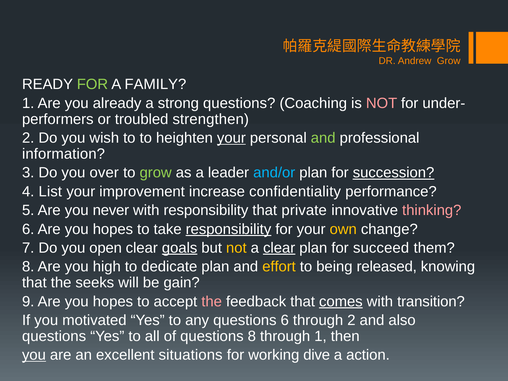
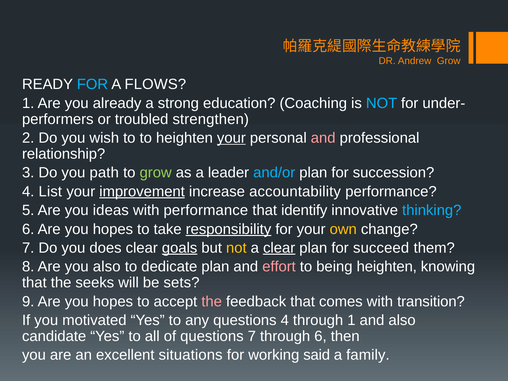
FOR colour: light green -> light blue (92, 84)
FAMILY: FAMILY -> FLOWS (155, 84)
strong questions: questions -> education (239, 103)
NOT colour: pink -> light blue (382, 103)
and colour: light green -> pink (323, 138)
information: information -> relationship (64, 154)
over: over -> path (104, 173)
succession underline: present -> none (394, 173)
improvement underline: none -> present (142, 192)
confidentiality: confidentiality -> accountability (295, 192)
never: never -> ideas (111, 210)
with responsibility: responsibility -> performance (206, 210)
private: private -> identify (304, 210)
thinking colour: pink -> light blue (432, 210)
open: open -> does (106, 248)
you high: high -> also (107, 267)
effort colour: yellow -> pink (279, 267)
being released: released -> heighten (387, 267)
gain: gain -> sets (182, 283)
comes underline: present -> none (341, 301)
questions 6: 6 -> 4 (285, 320)
through 2: 2 -> 1 (351, 320)
questions: questions -> candidate (54, 336)
questions 8: 8 -> 7 (252, 336)
through 1: 1 -> 6 (321, 336)
you underline: present -> none (34, 355)
dive: dive -> said (317, 355)
action: action -> family (368, 355)
